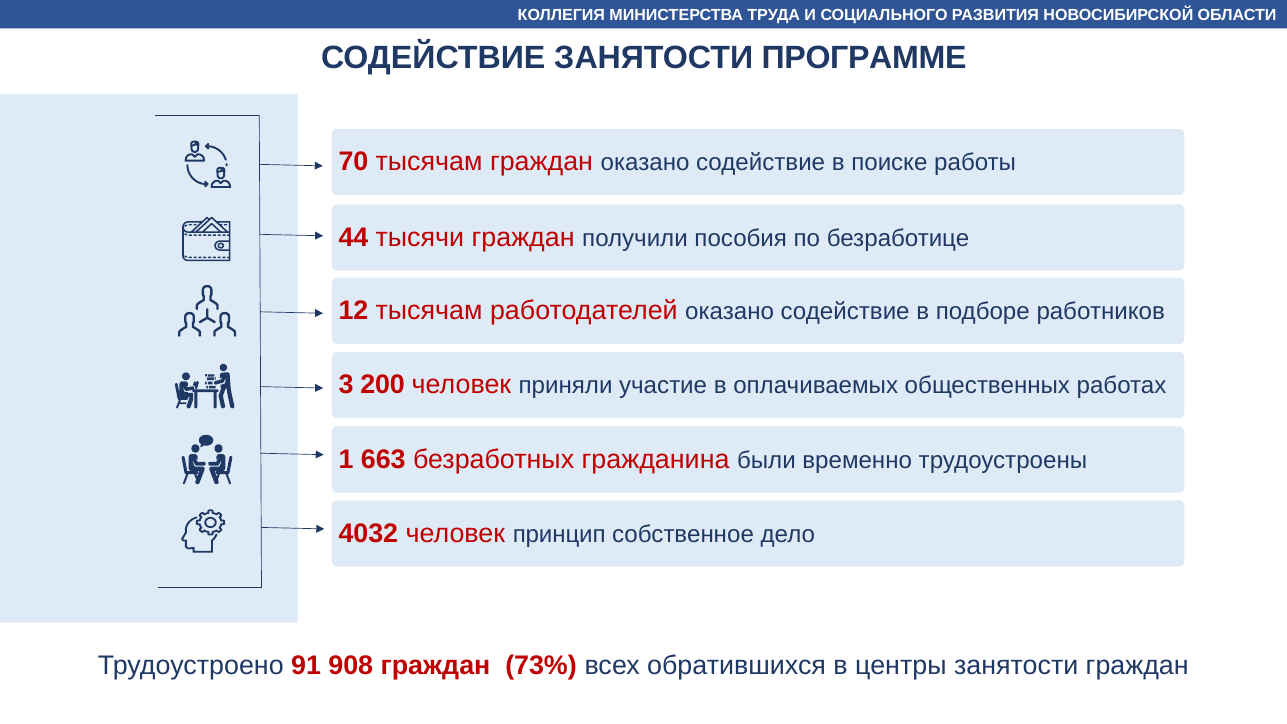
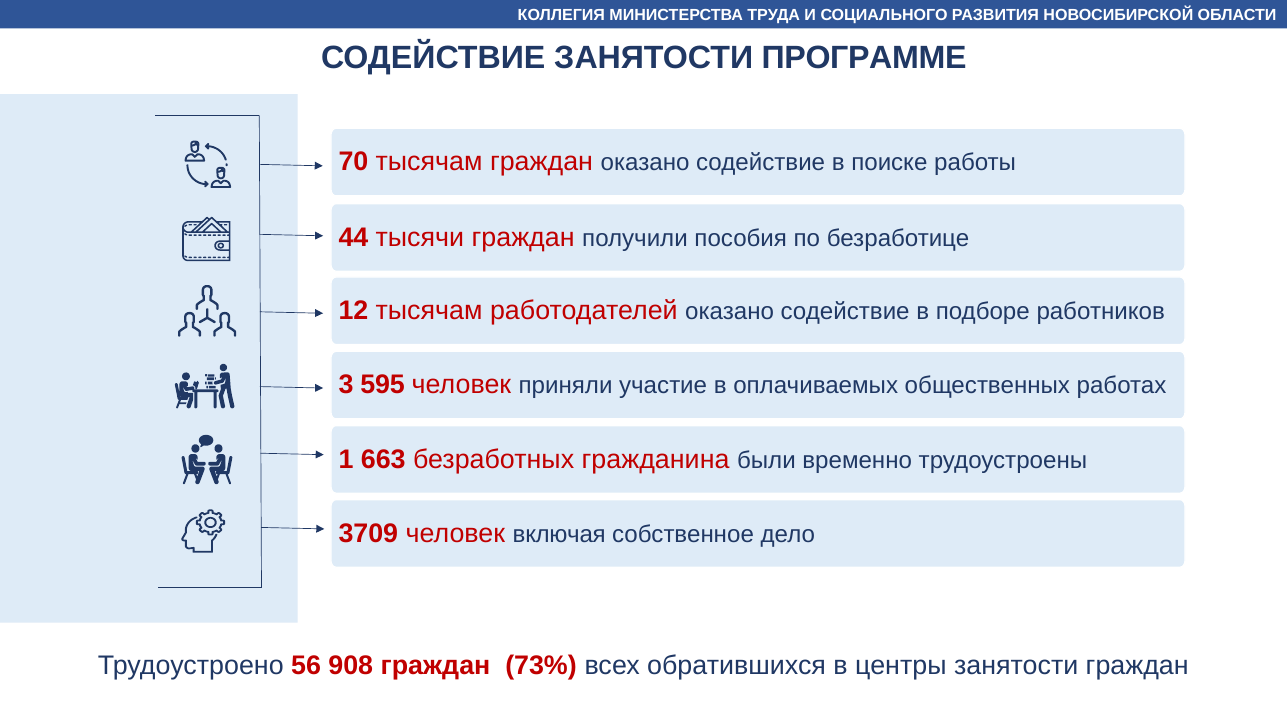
200: 200 -> 595 (383, 385)
4032: 4032 -> 3709 (368, 533)
принцип: принцип -> включая (559, 534)
91: 91 -> 56 (306, 665)
